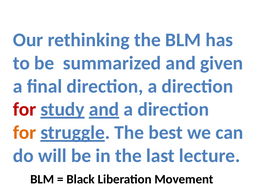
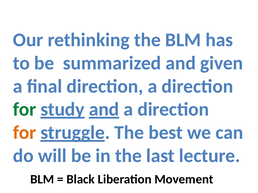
for colour: red -> green (25, 110)
